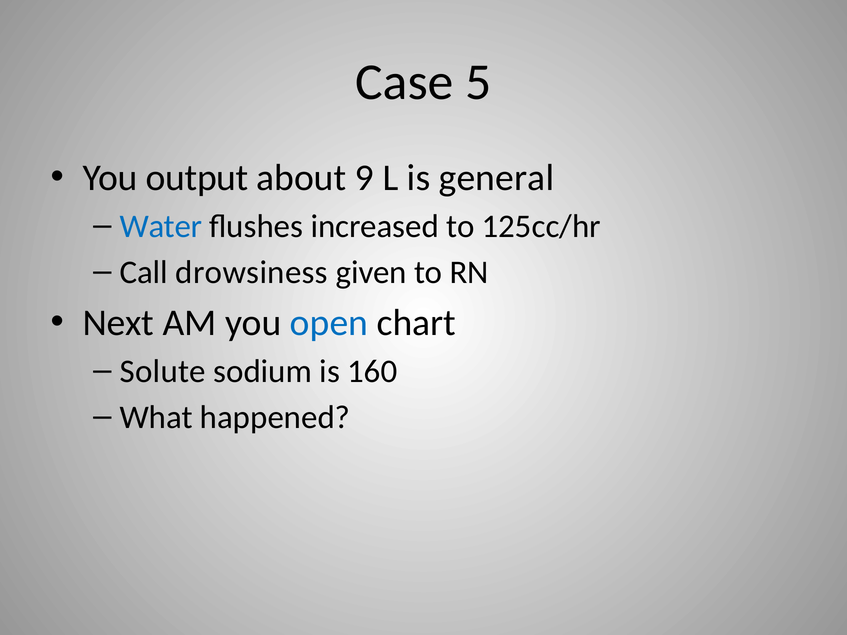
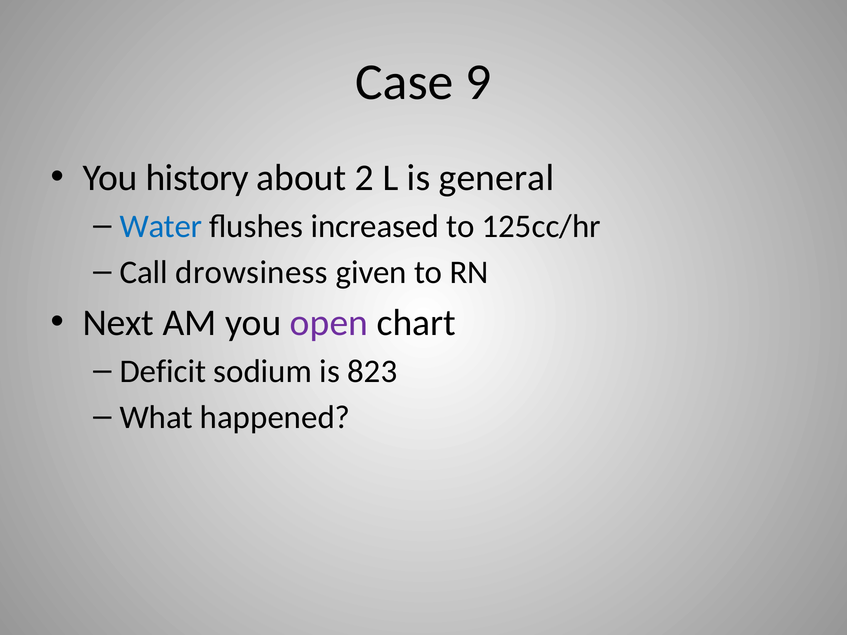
5: 5 -> 9 (478, 82)
output: output -> history (197, 178)
9: 9 -> 2 (364, 178)
open colour: blue -> purple (329, 323)
Solute: Solute -> Deficit (163, 371)
160: 160 -> 823 (372, 371)
